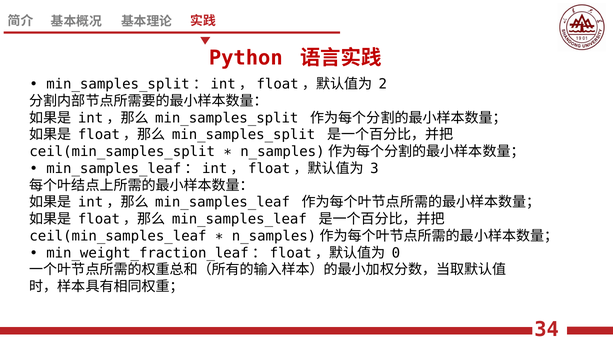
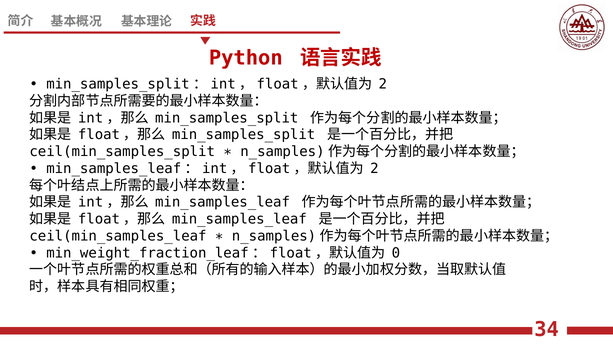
3: 3 -> 2 (374, 168)
